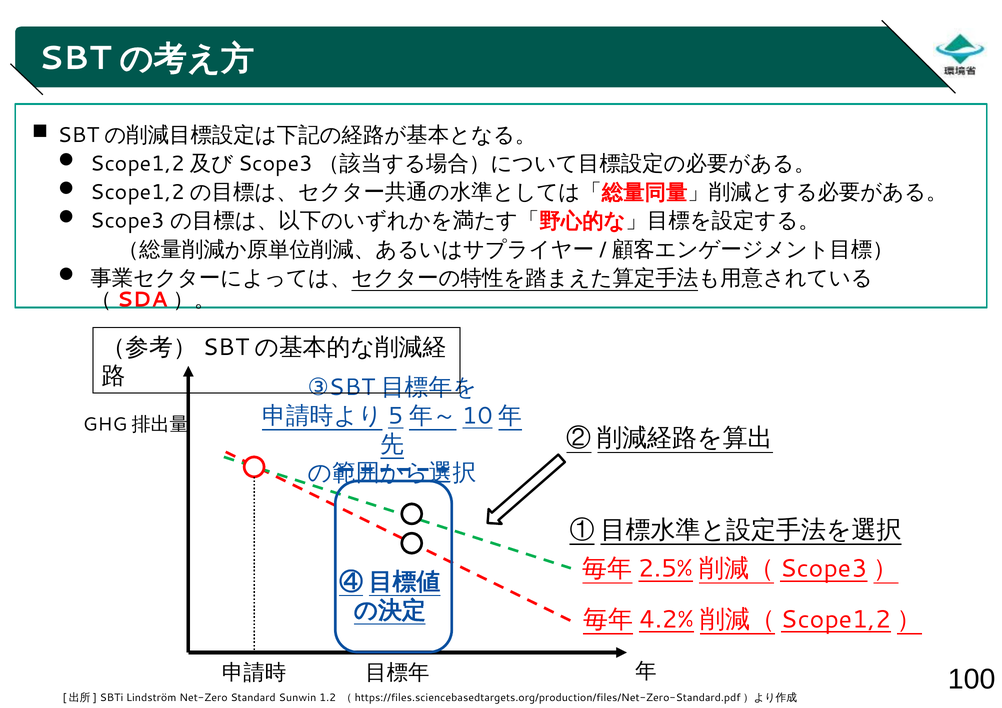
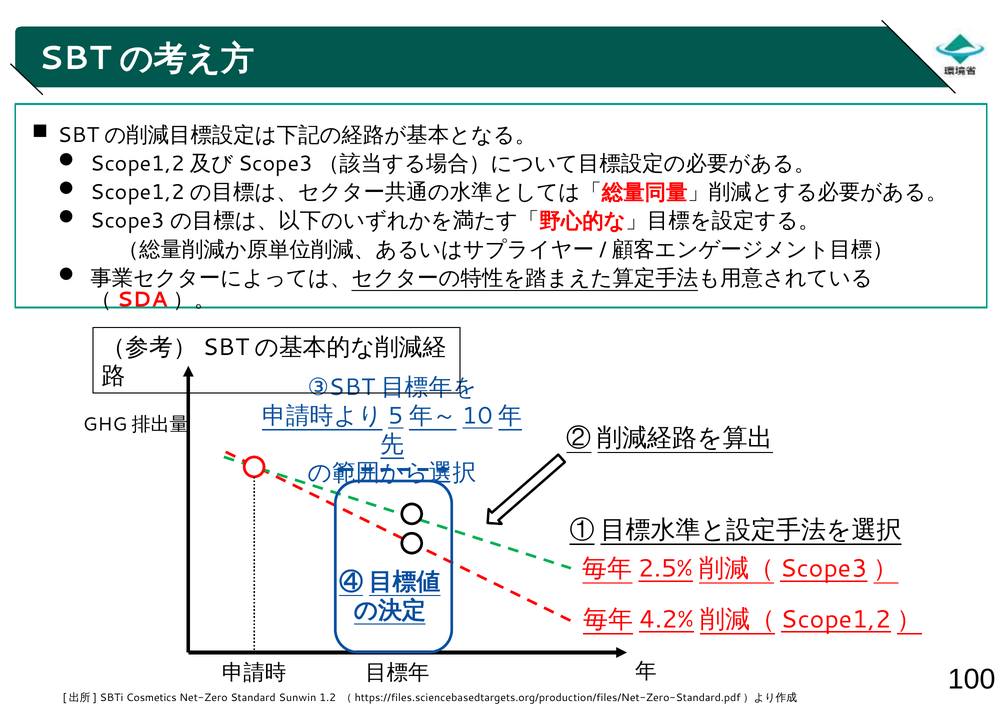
Lindström: Lindström -> Cosmetics (151, 698)
